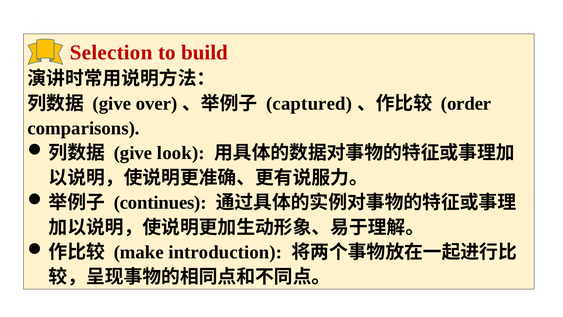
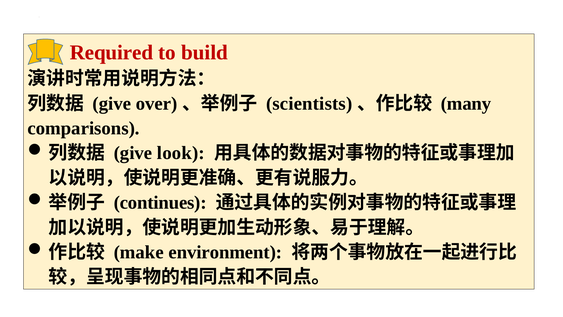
Selection: Selection -> Required (111, 53)
captured: captured -> scientists (309, 103)
order: order -> many (466, 103)
introduction: introduction -> environment (225, 252)
